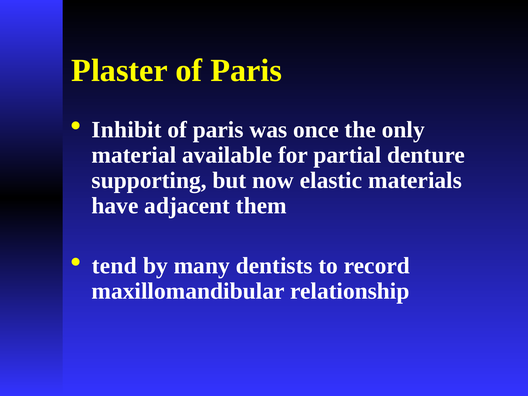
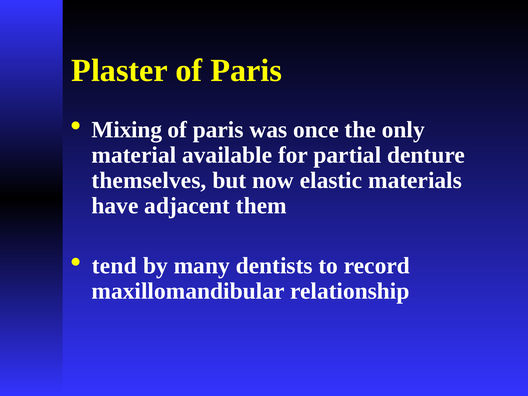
Inhibit: Inhibit -> Mixing (127, 130)
supporting: supporting -> themselves (149, 180)
